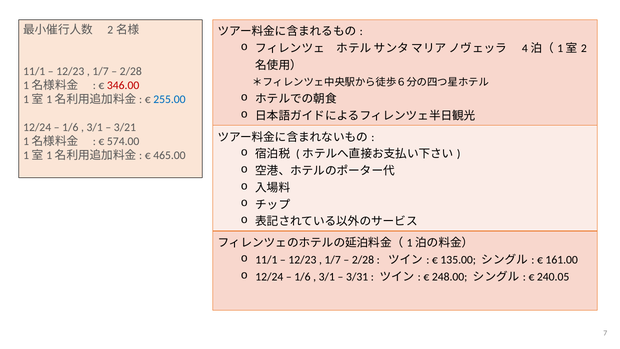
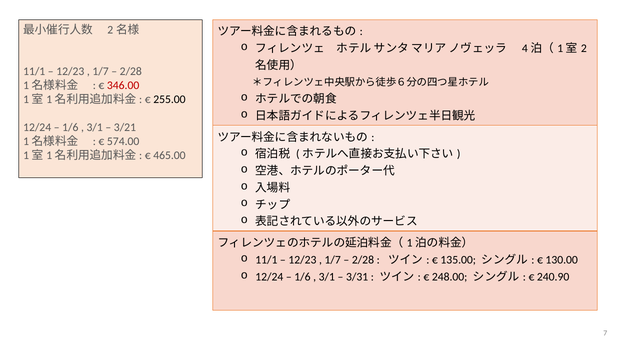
255.00 colour: blue -> black (169, 99)
161.00: 161.00 -> 130.00 (562, 260)
240.05: 240.05 -> 240.90 (553, 276)
